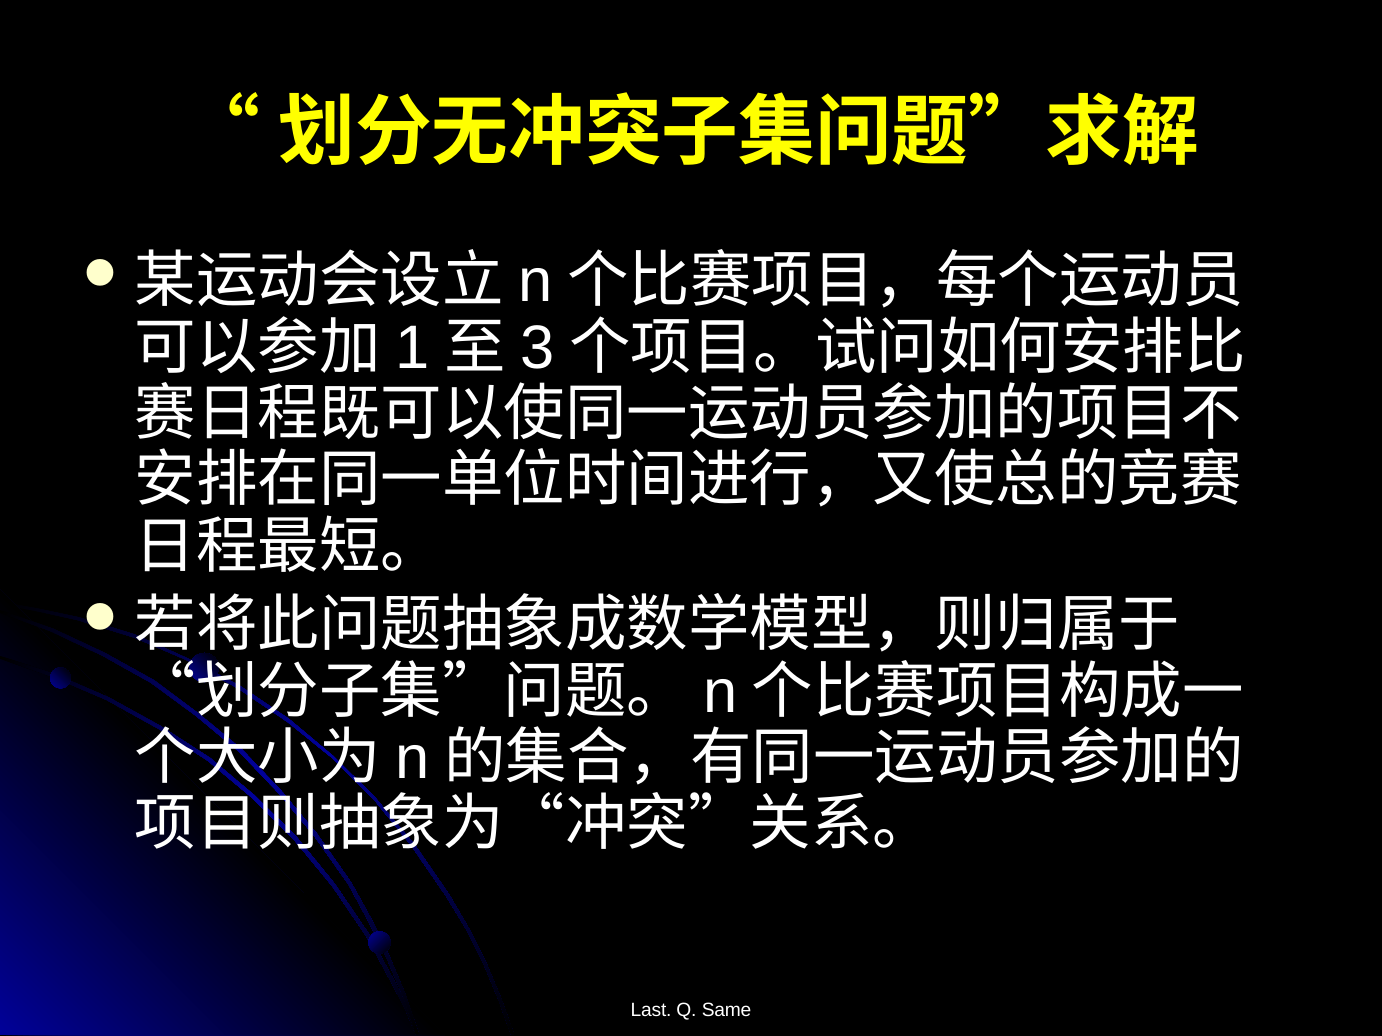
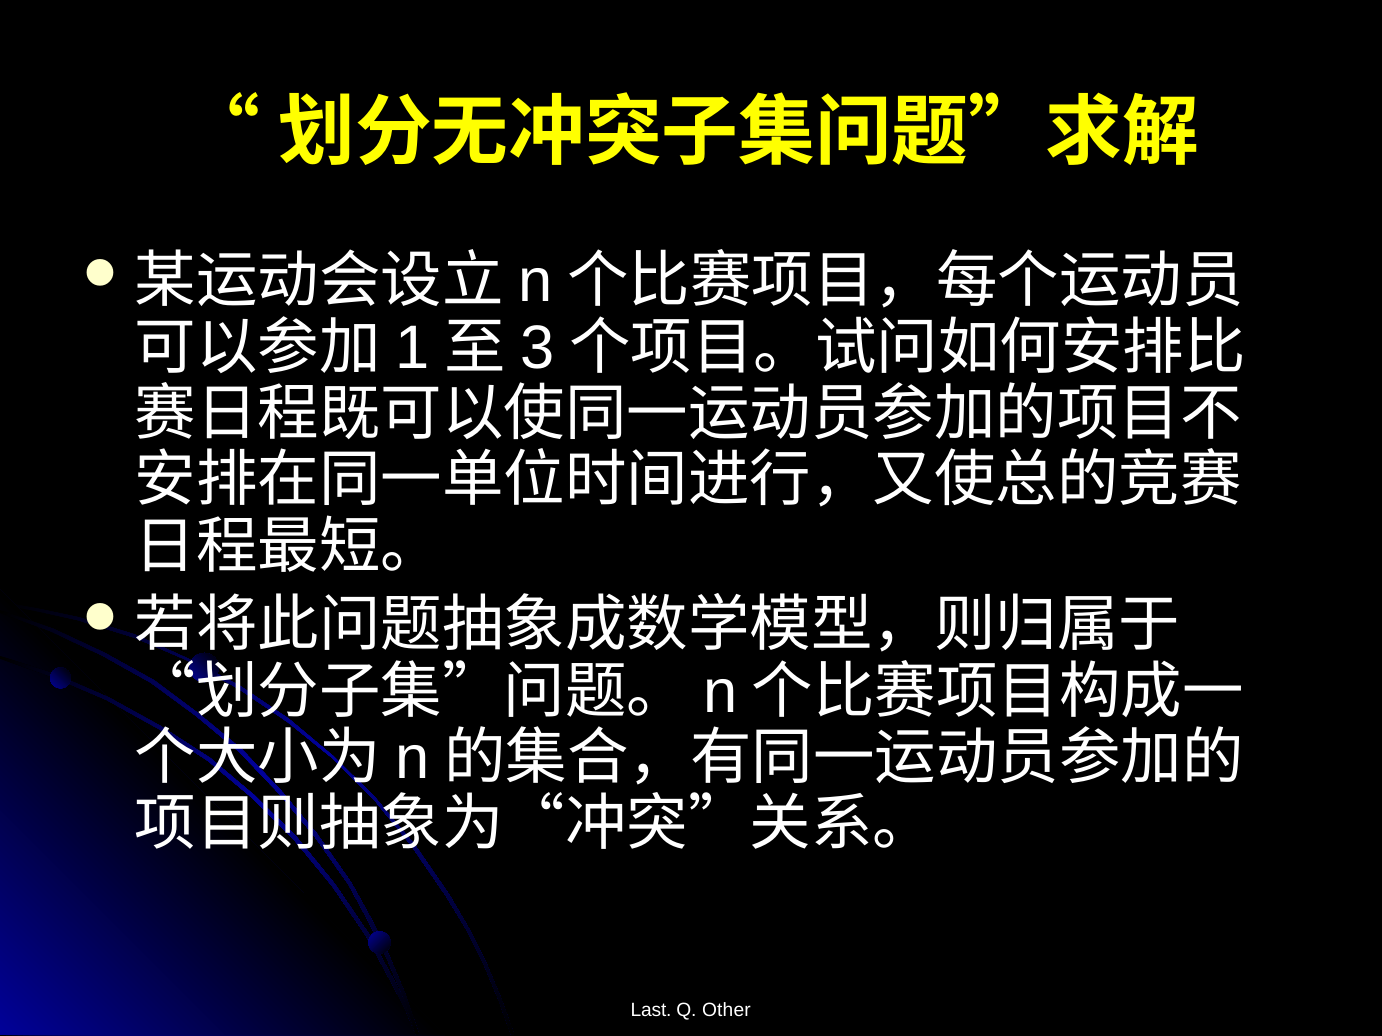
Same: Same -> Other (726, 1010)
